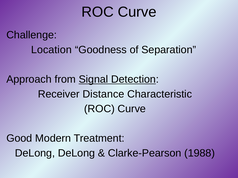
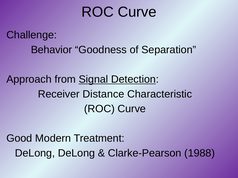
Location: Location -> Behavior (51, 50)
